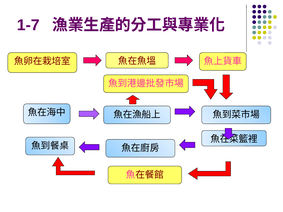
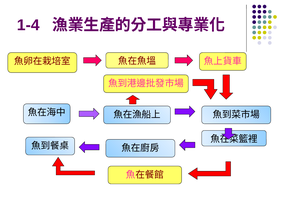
1-7: 1-7 -> 1-4 (28, 25)
